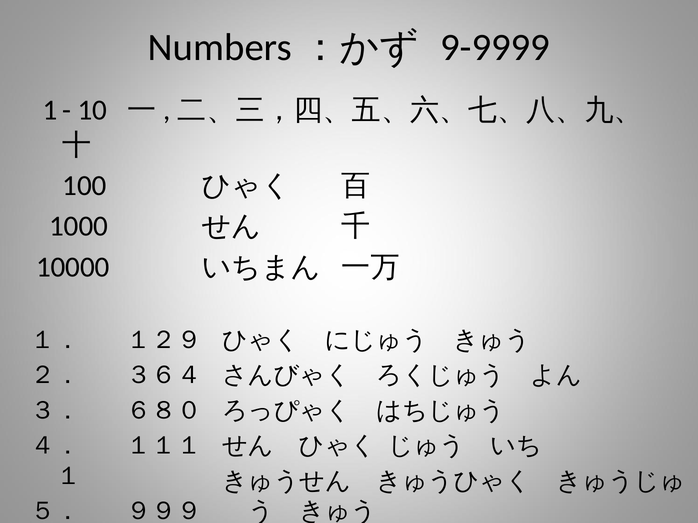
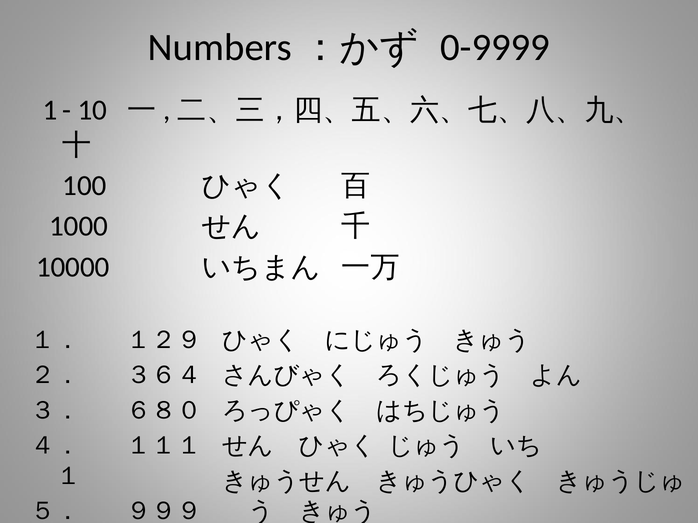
9-9999: 9-9999 -> 0-9999 (495, 47)
